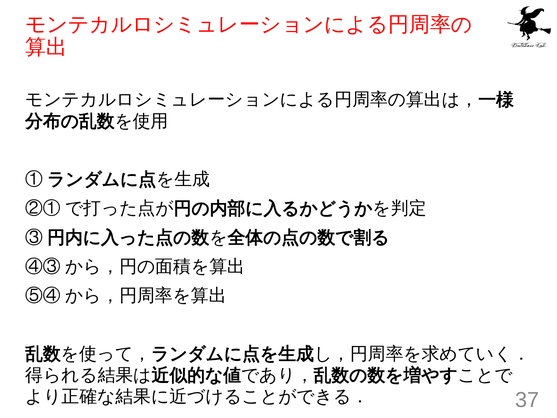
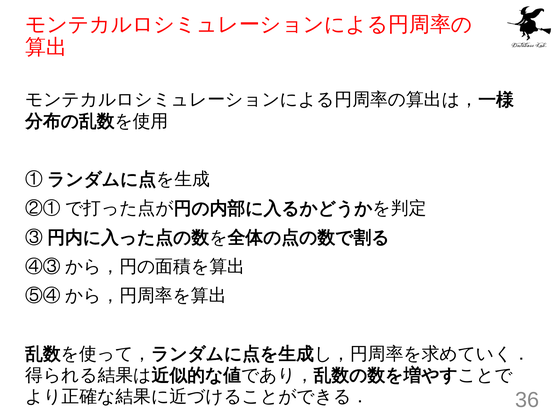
37: 37 -> 36 (527, 400)
